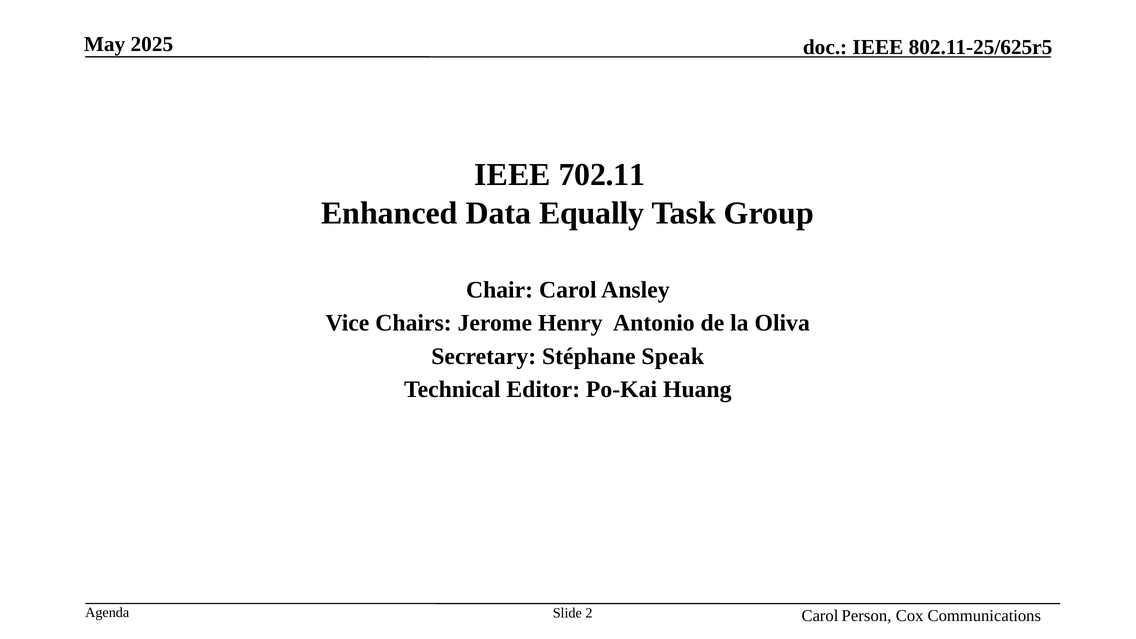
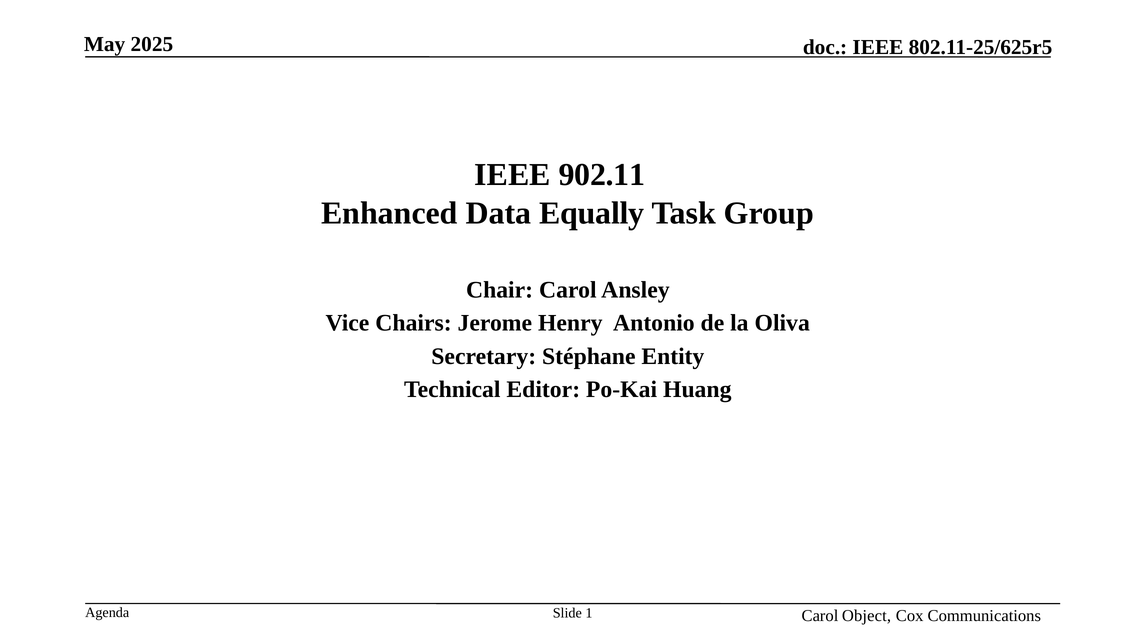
702.11: 702.11 -> 902.11 (602, 175)
Speak: Speak -> Entity (673, 356)
2: 2 -> 1 (589, 613)
Person: Person -> Object (867, 616)
